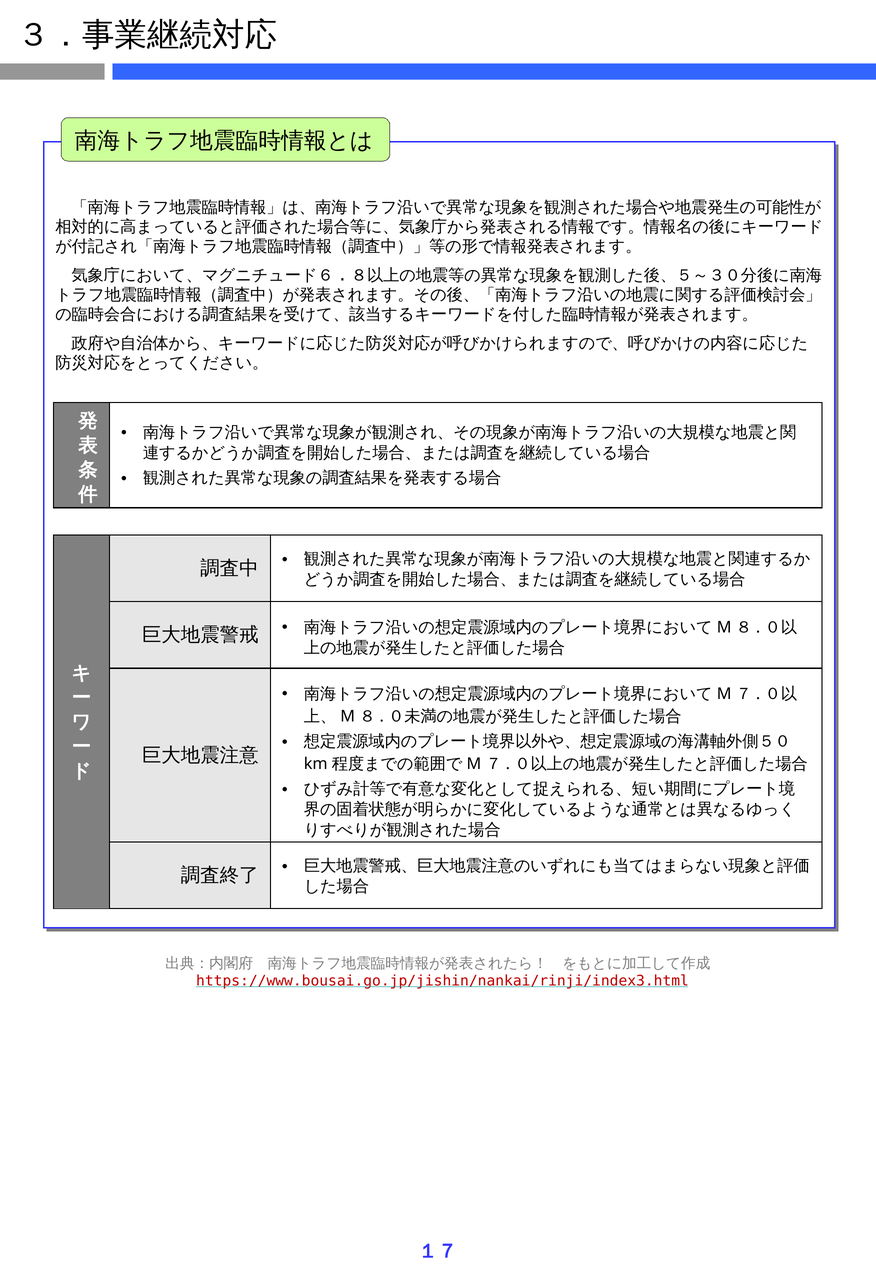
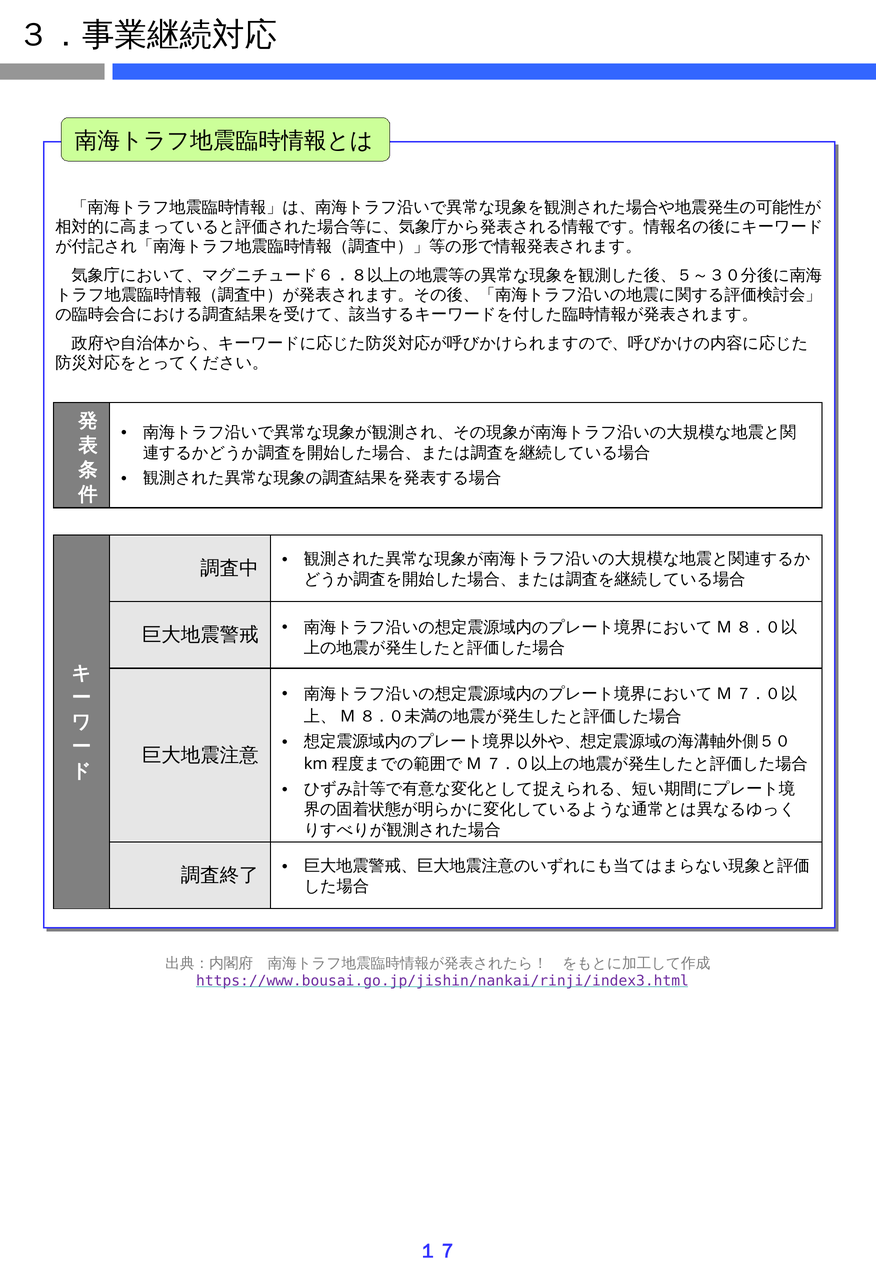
https://www.bousai.go.jp/jishin/nankai/rinji/index3.html colour: red -> purple (443, 981)
